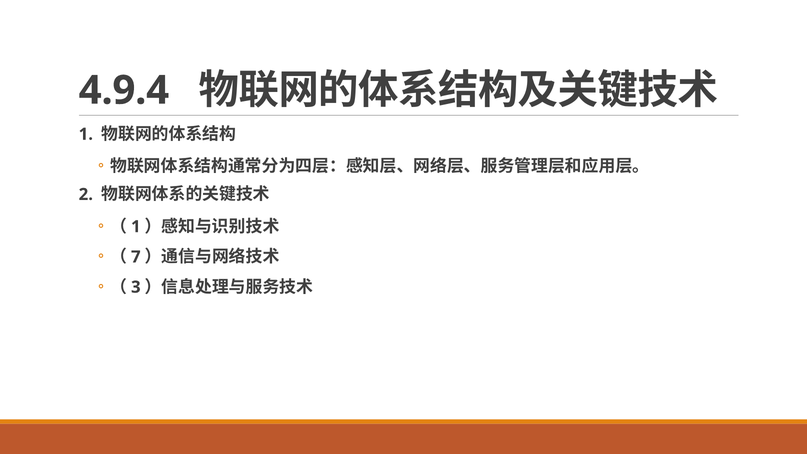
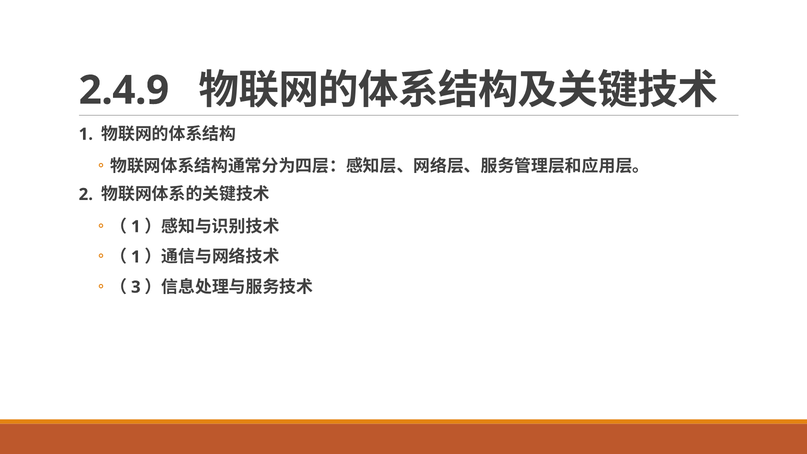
4.9.4: 4.9.4 -> 2.4.9 (124, 90)
7: 7 -> 1 (136, 257)
